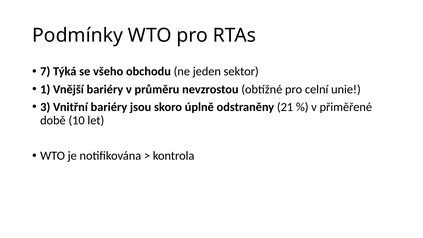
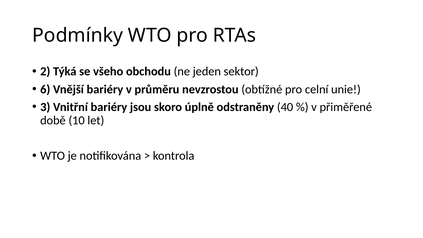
7: 7 -> 2 (45, 72)
1: 1 -> 6 (45, 89)
21: 21 -> 40 (285, 107)
